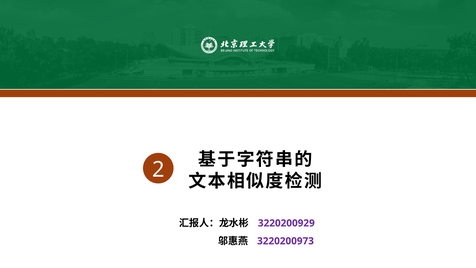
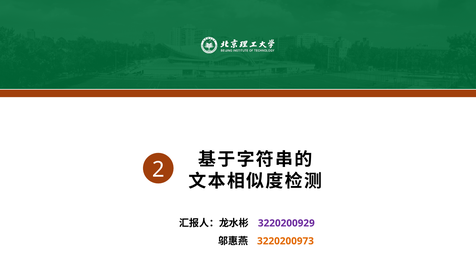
3220200973 colour: purple -> orange (286, 241)
